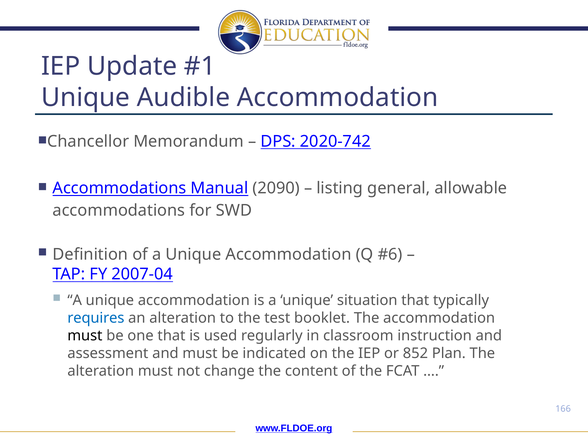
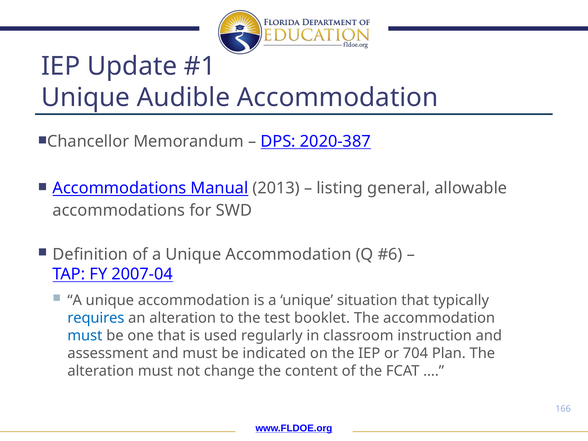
2020-742: 2020-742 -> 2020-387 (335, 141)
2090: 2090 -> 2013 (276, 188)
must colour: black -> blue (85, 336)
852: 852 -> 704 (415, 353)
